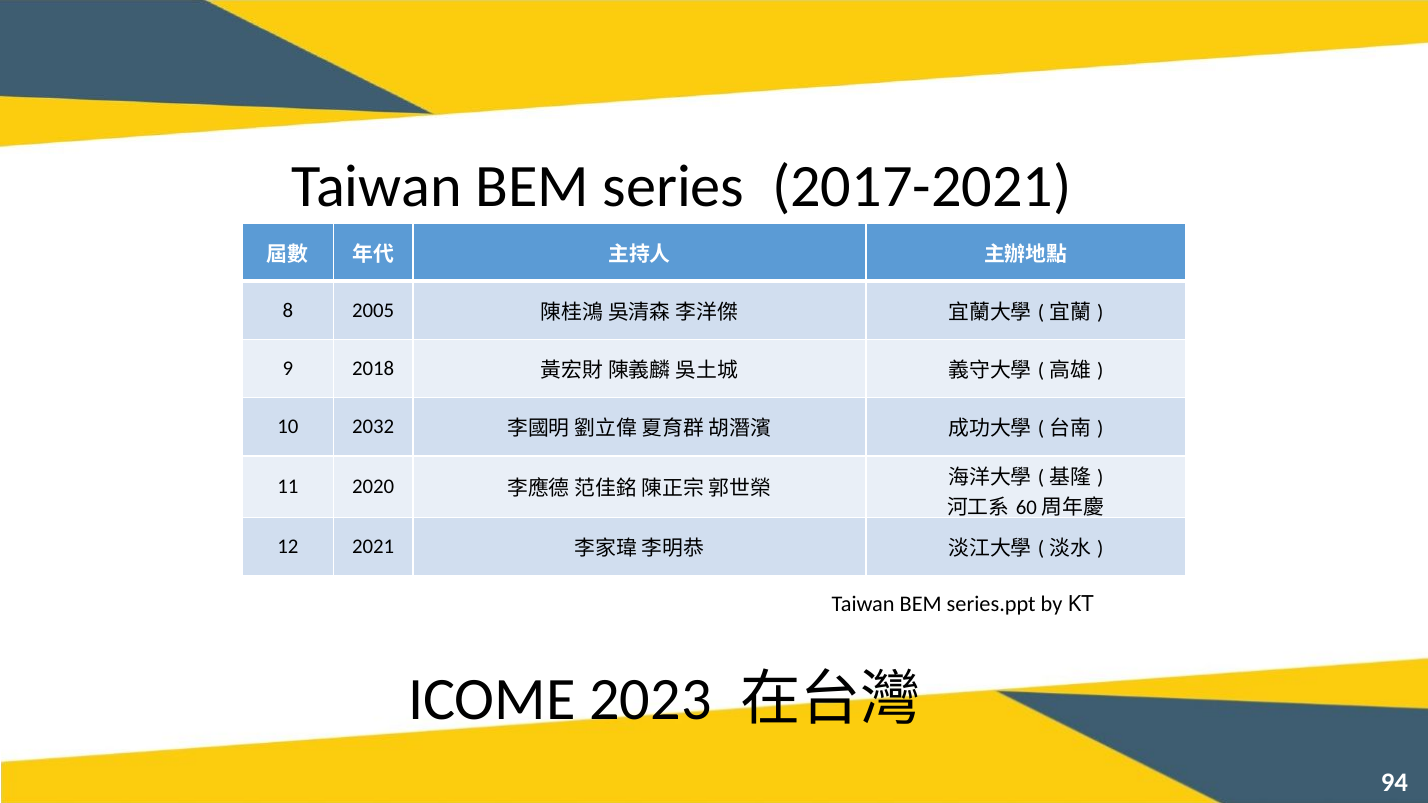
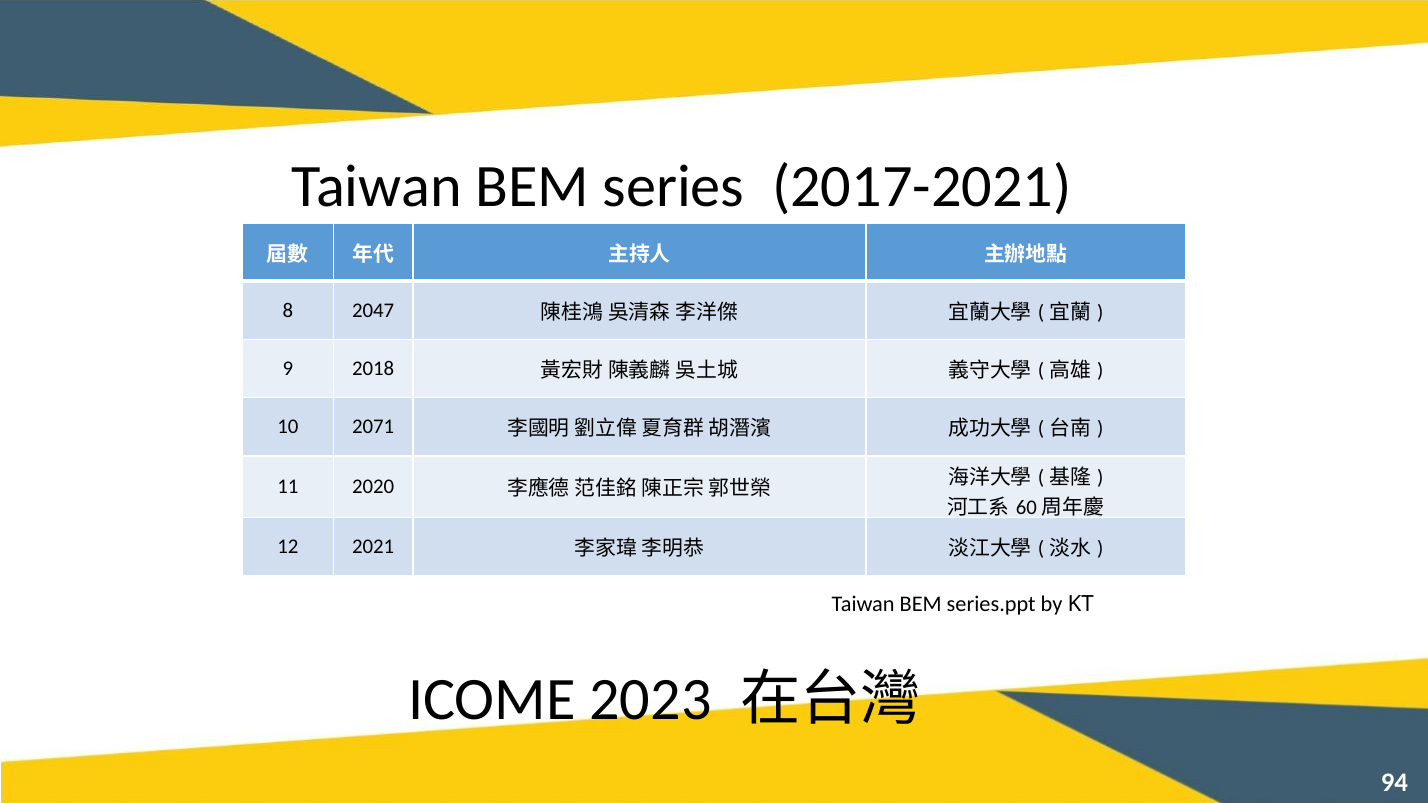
2005: 2005 -> 2047 (373, 311)
2032: 2032 -> 2071 (373, 427)
